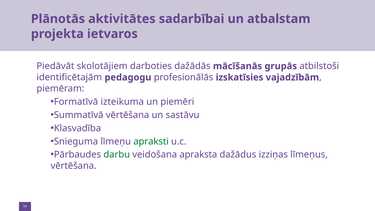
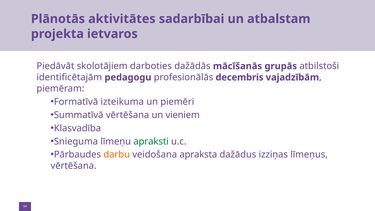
izskatīsies: izskatīsies -> decembris (240, 77)
sastāvu: sastāvu -> vieniem (183, 115)
darbu colour: green -> orange (117, 155)
